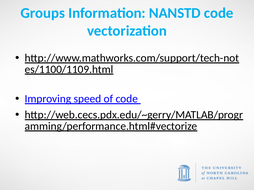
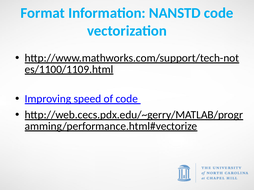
Groups: Groups -> Format (43, 13)
